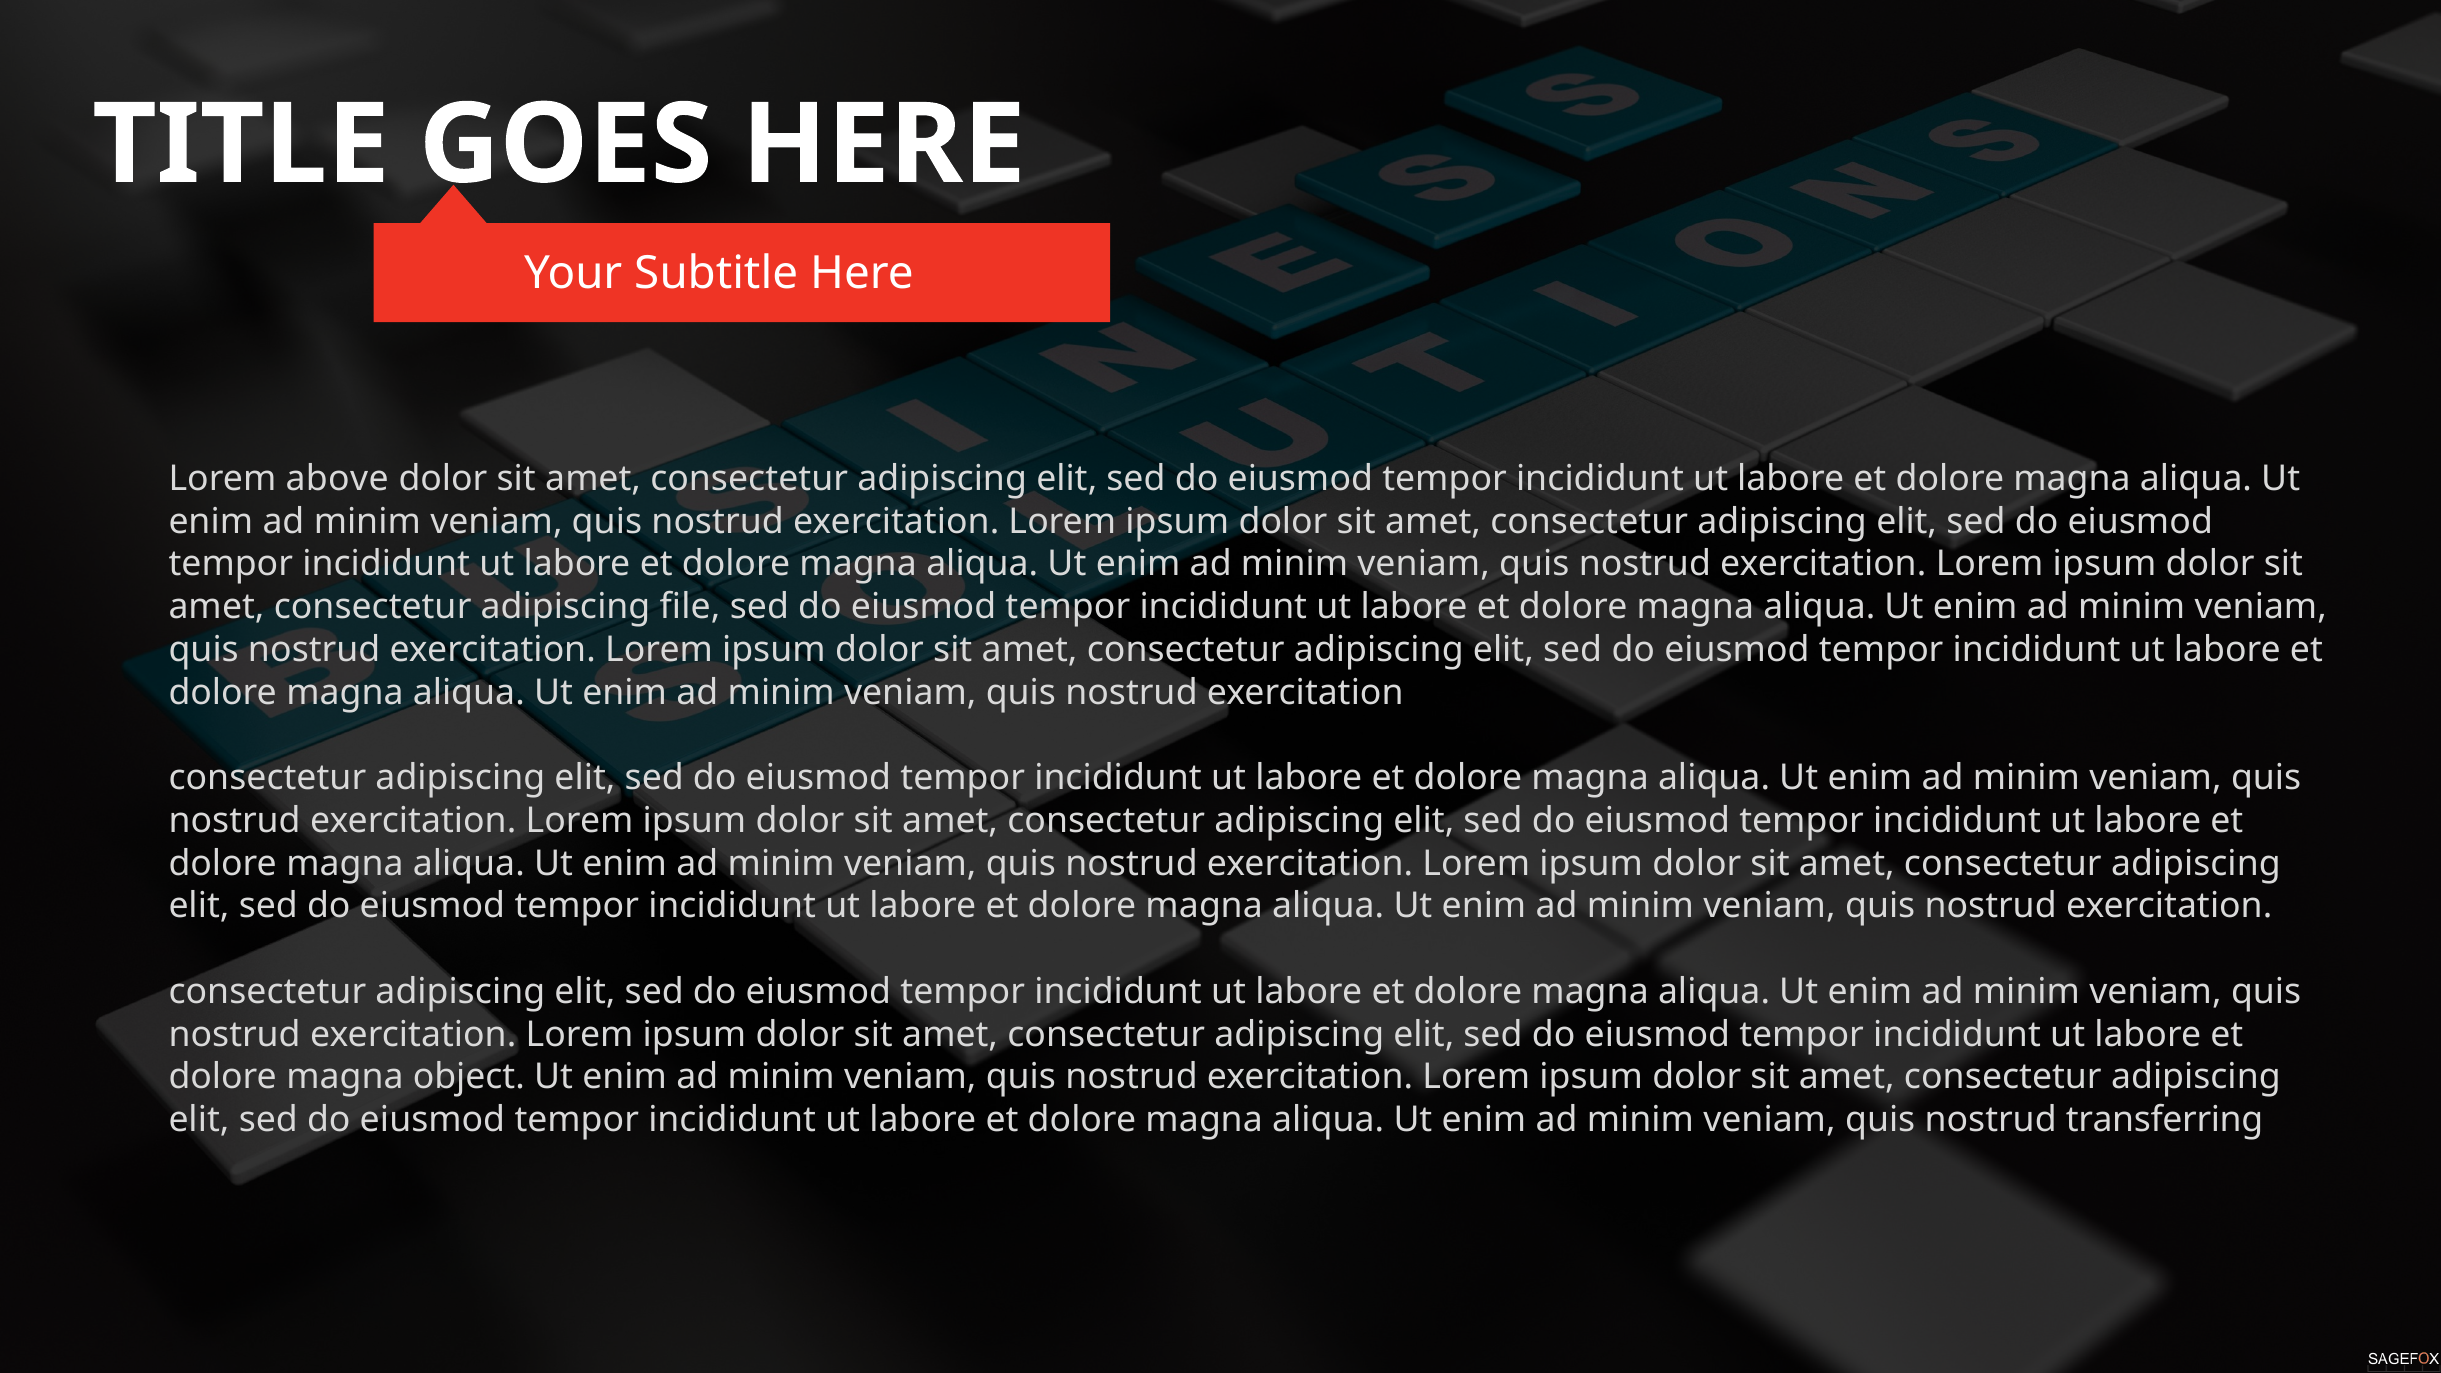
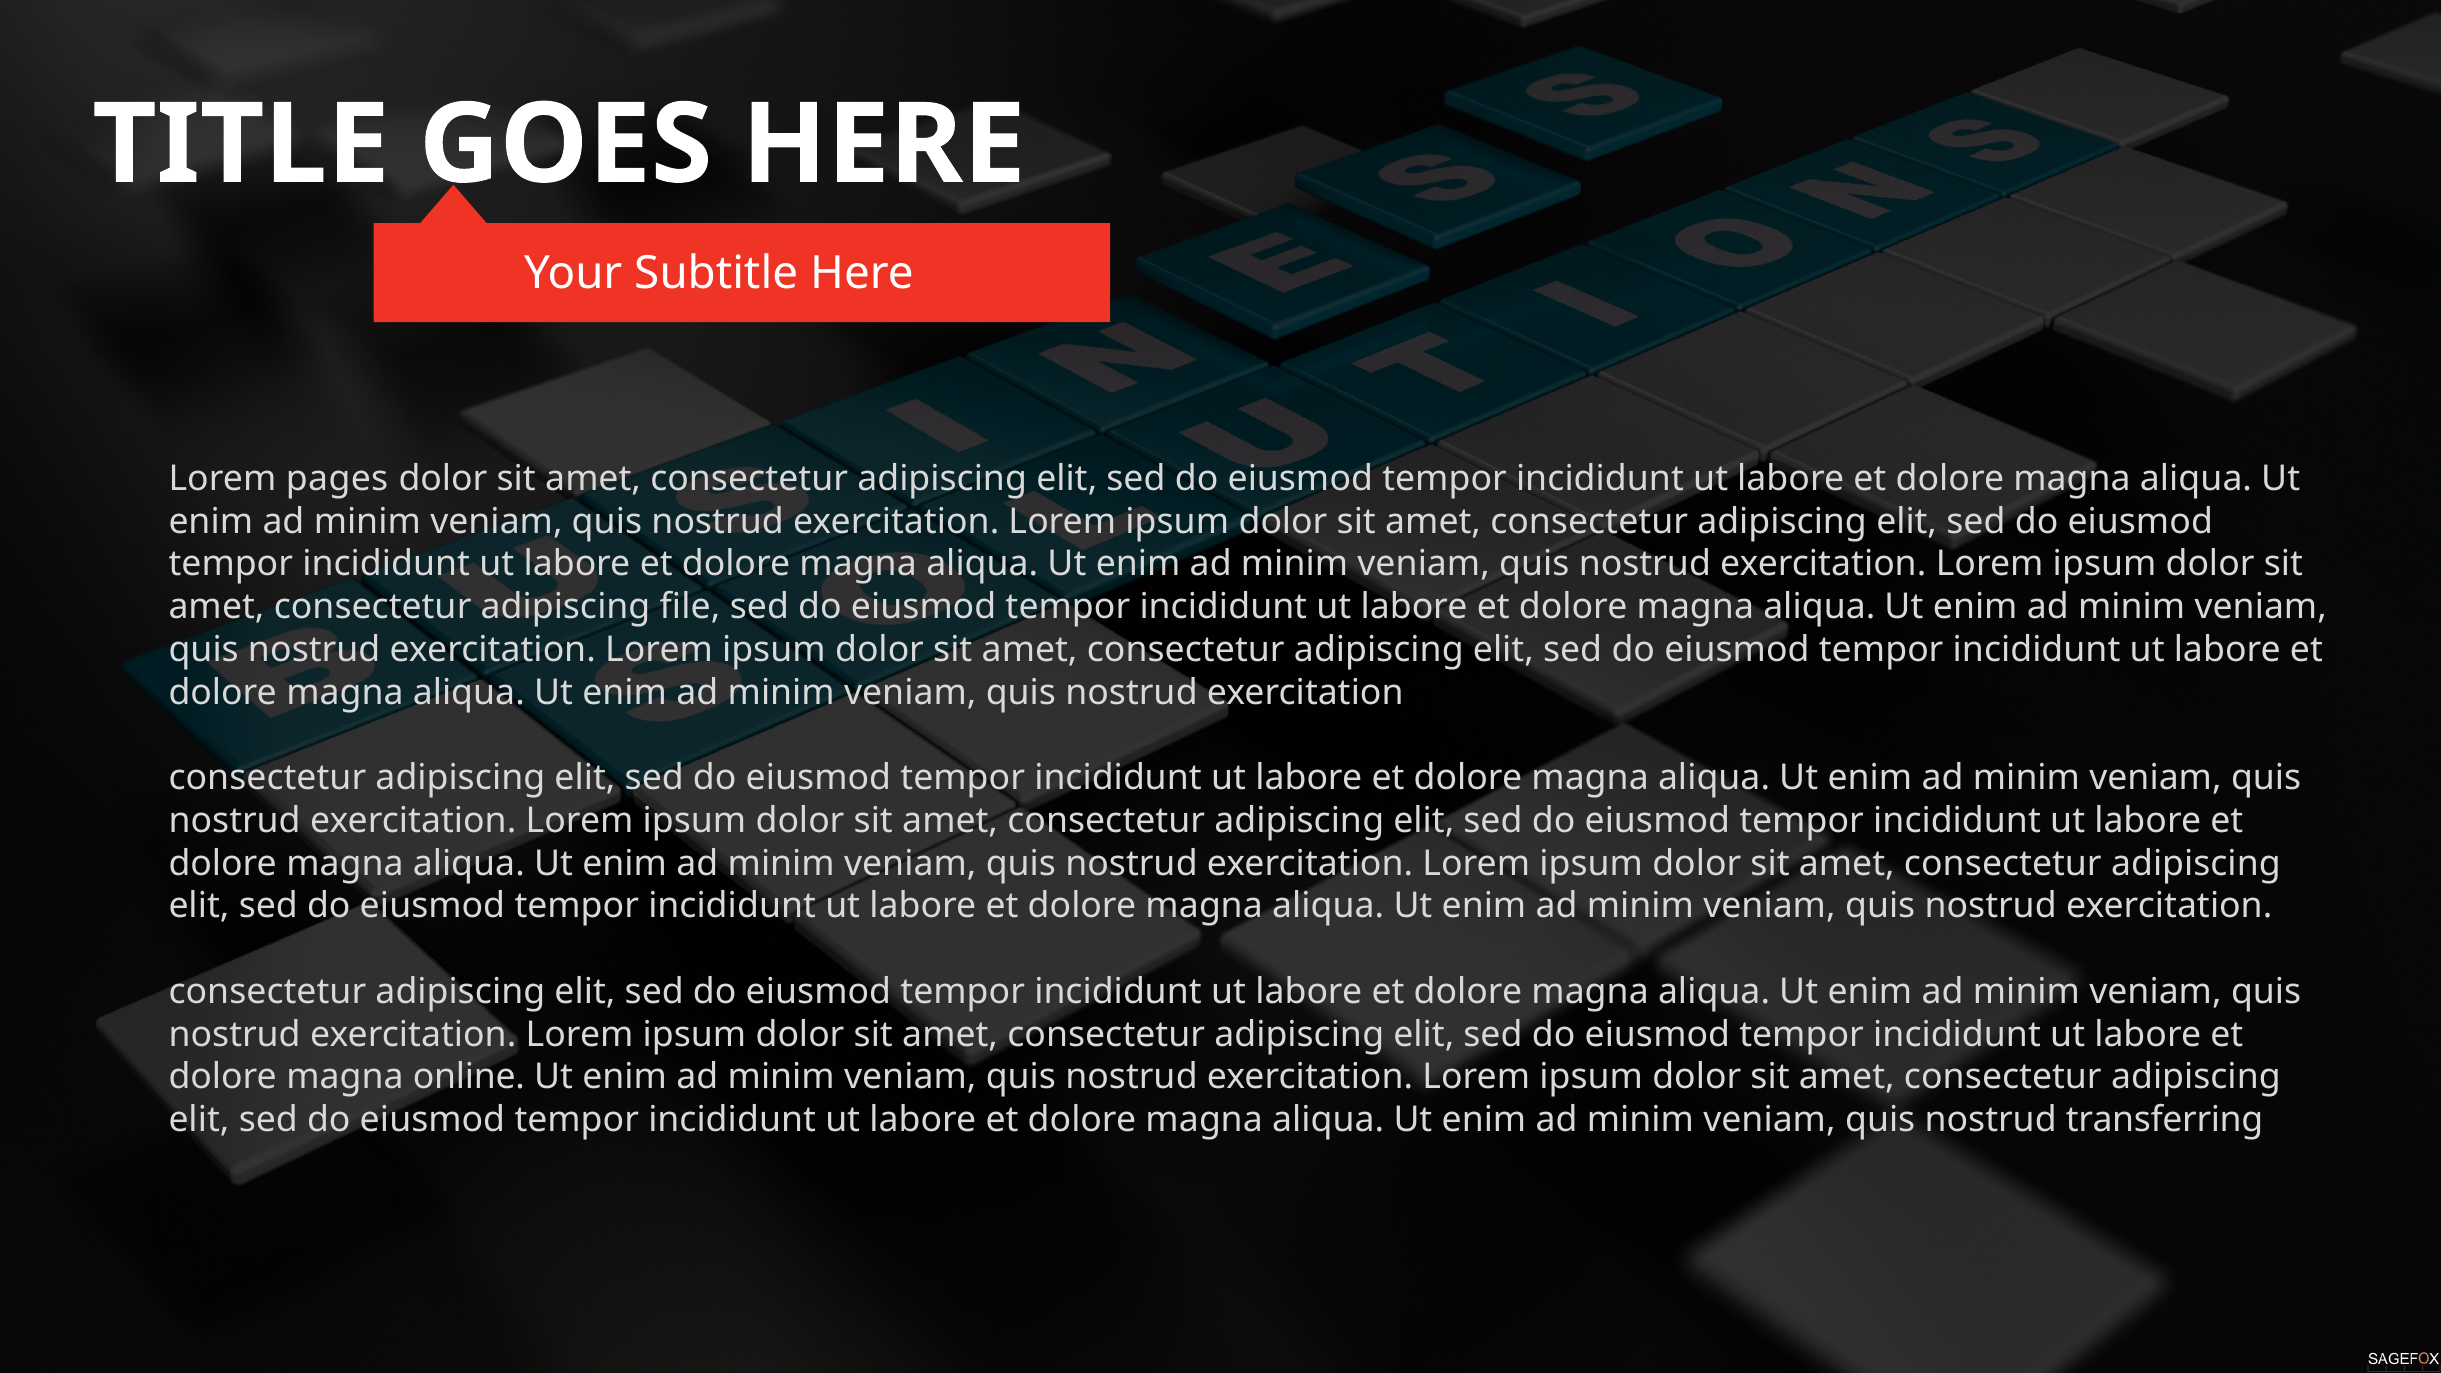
above: above -> pages (337, 479)
object: object -> online (469, 1077)
